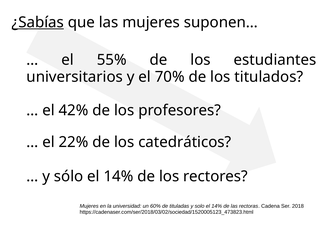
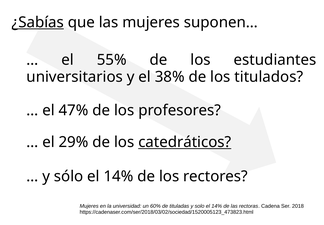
70%: 70% -> 38% (170, 77)
42%: 42% -> 47% (74, 110)
22%: 22% -> 29% (74, 142)
catedráticos underline: none -> present (185, 142)
